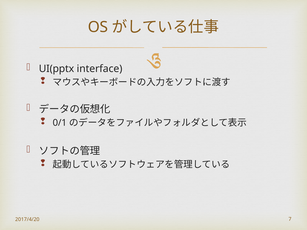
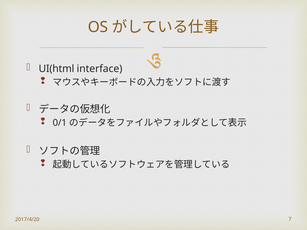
UI(pptx: UI(pptx -> UI(html (56, 69)
